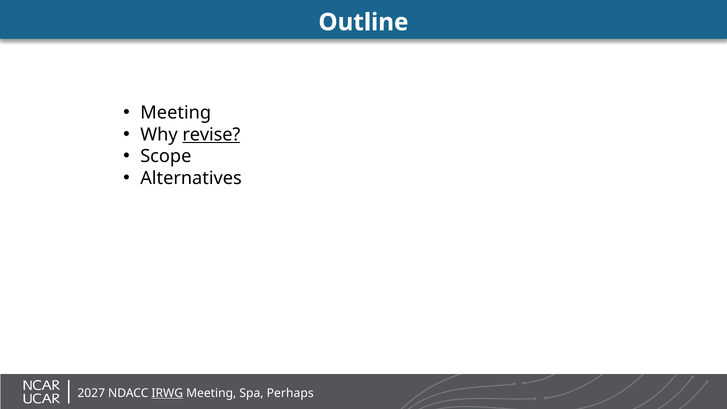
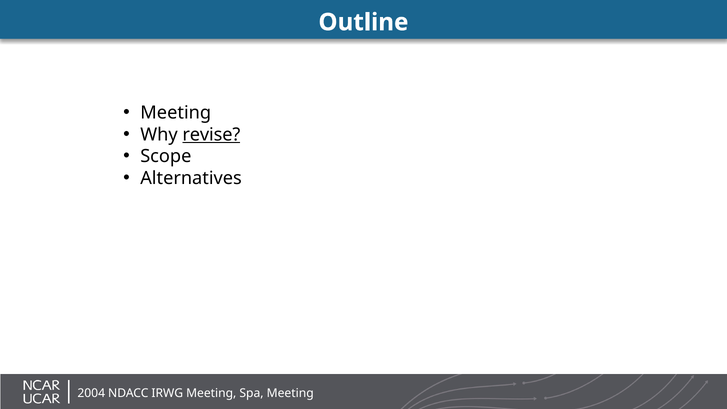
2027: 2027 -> 2004 (91, 393)
IRWG underline: present -> none (167, 393)
Spa Perhaps: Perhaps -> Meeting (290, 393)
